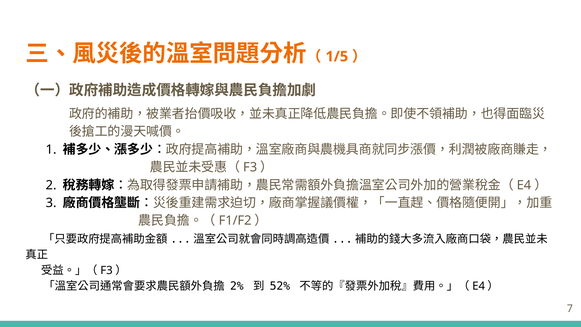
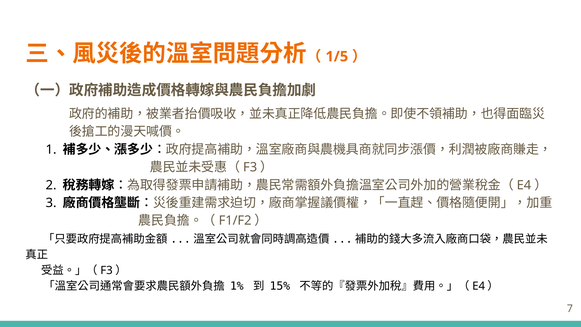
2%: 2% -> 1% (237, 286)
52%: 52% -> 15% (280, 286)
